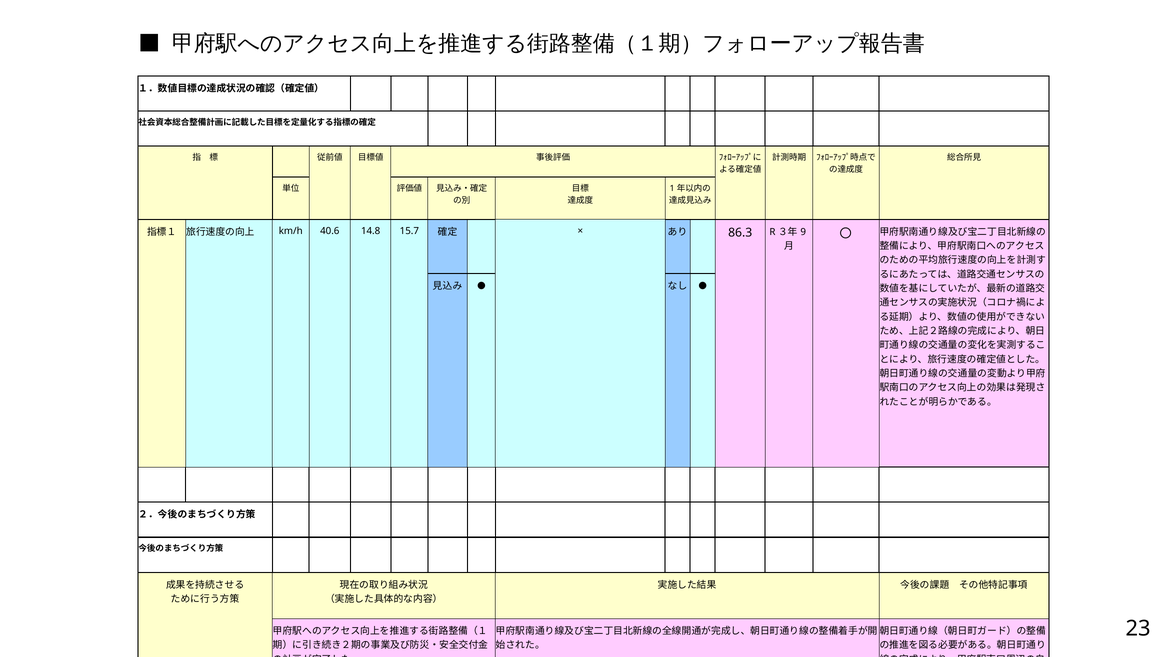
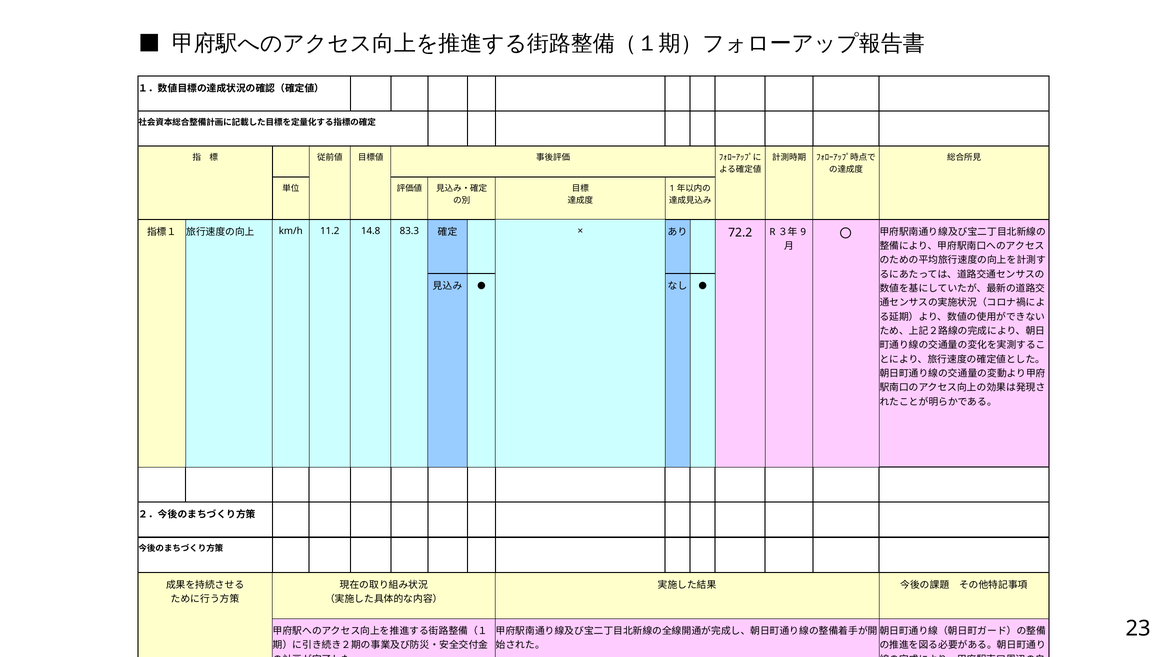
40.6: 40.6 -> 11.2 (330, 231)
15.7: 15.7 -> 83.3 (409, 231)
86.3: 86.3 -> 72.2 (740, 233)
